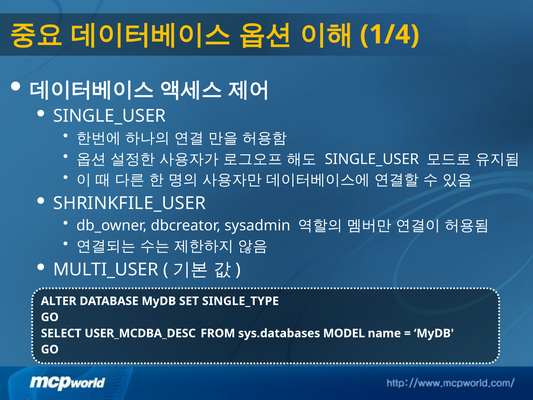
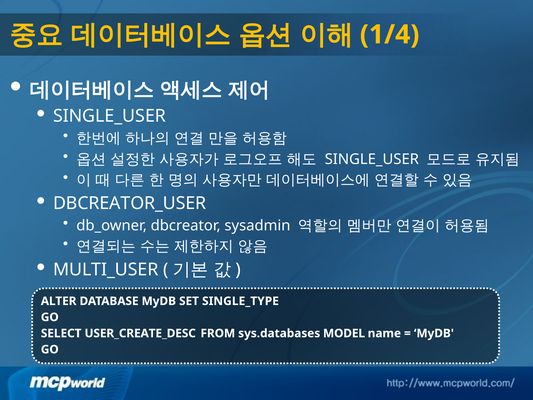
SHRINKFILE_USER: SHRINKFILE_USER -> DBCREATOR_USER (130, 203)
USER_MCDBA_DESC: USER_MCDBA_DESC -> USER_CREATE_DESC (140, 333)
